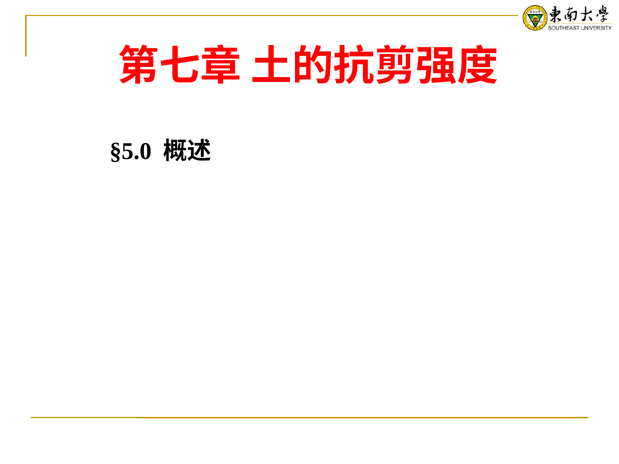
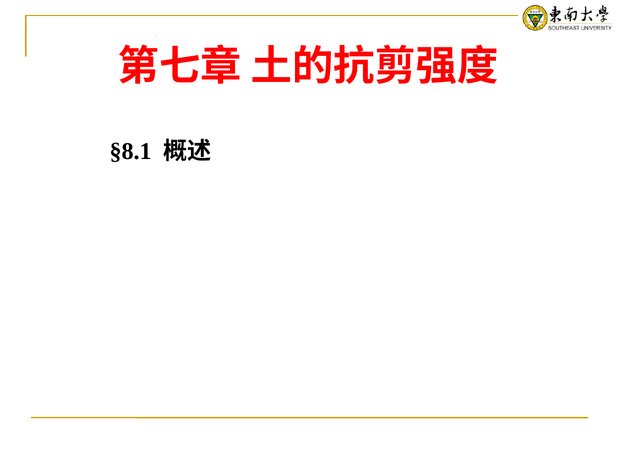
§5.0: §5.0 -> §8.1 (131, 152)
